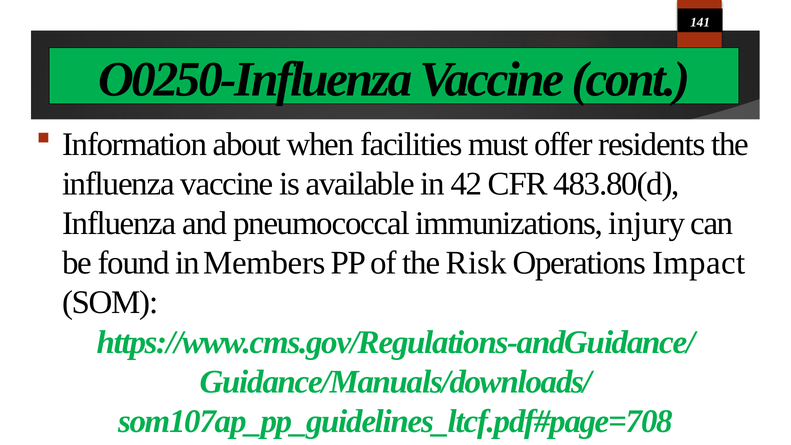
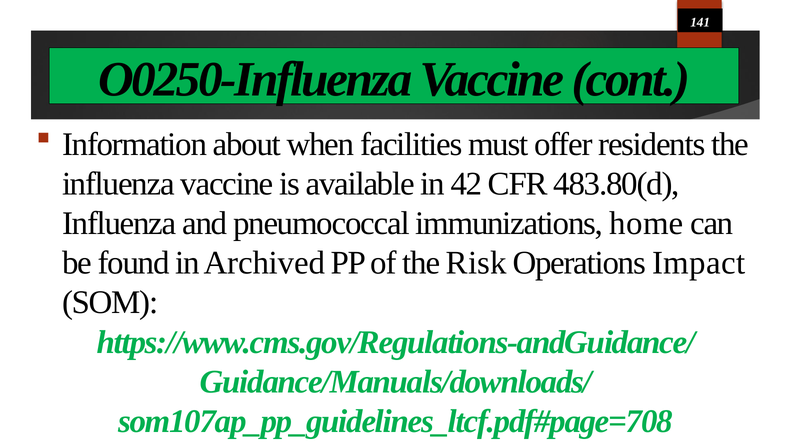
injury: injury -> home (647, 223)
Members: Members -> Archived (264, 263)
